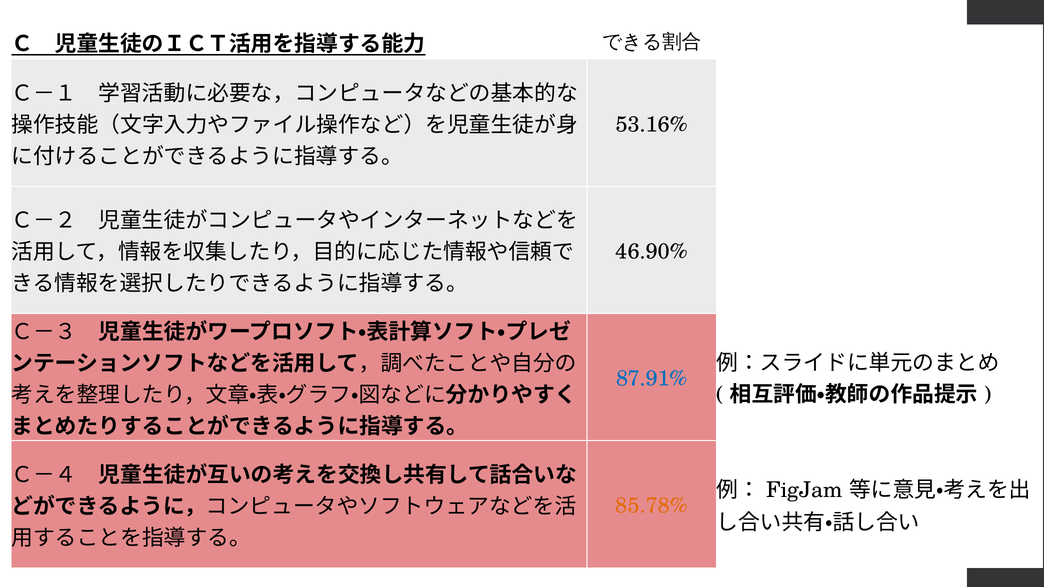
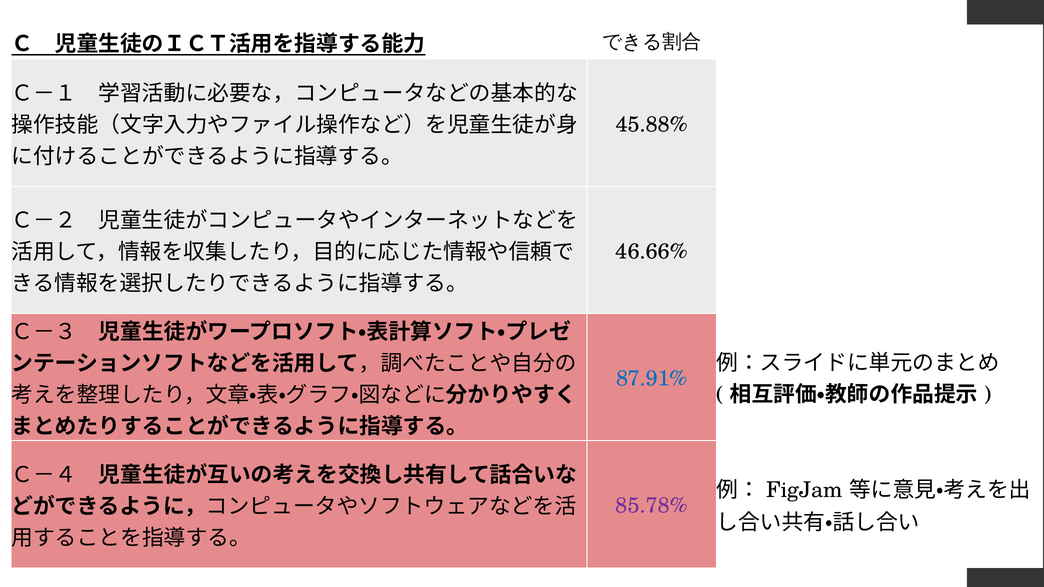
53.16%: 53.16% -> 45.88% (652, 124)
46.90%: 46.90% -> 46.66% (652, 252)
85.78% colour: orange -> purple (652, 506)
